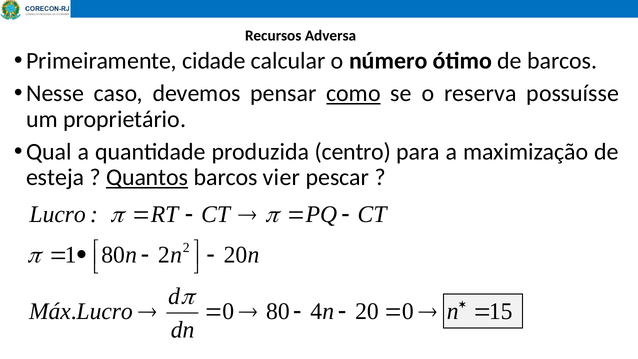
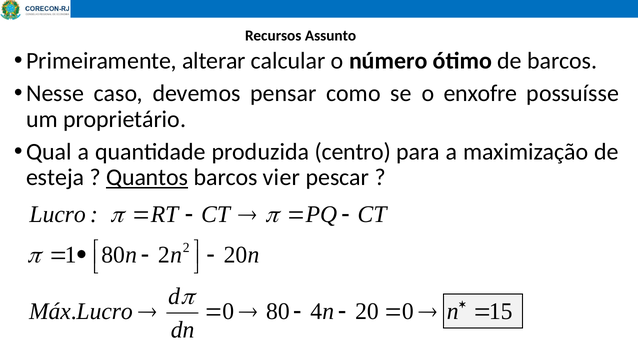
Adversa: Adversa -> Assunto (331, 36)
cidade: cidade -> alterar (214, 61)
como underline: present -> none (354, 93)
reserva: reserva -> enxofre (480, 93)
